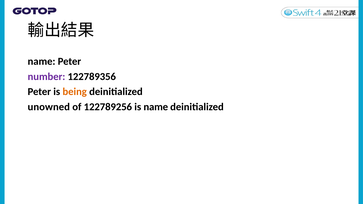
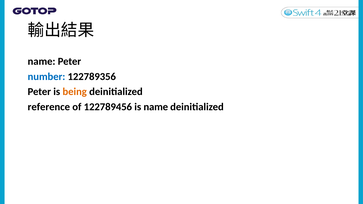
number colour: purple -> blue (46, 77)
unowned: unowned -> reference (49, 107)
122789256: 122789256 -> 122789456 (108, 107)
